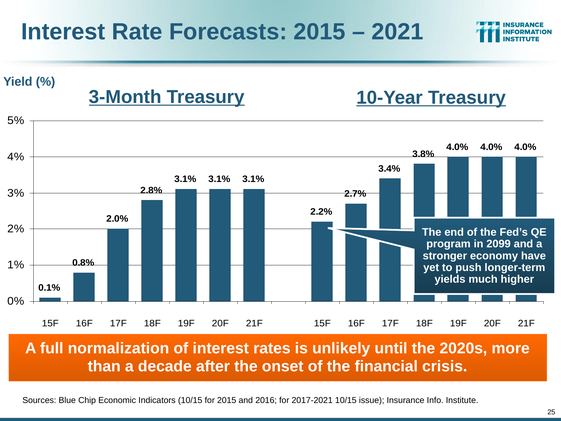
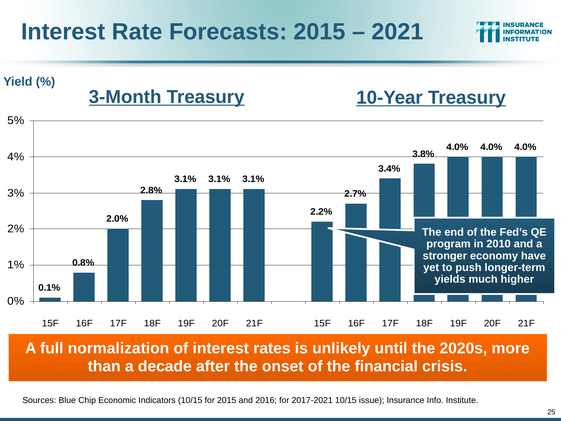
2099: 2099 -> 2010 (499, 244)
